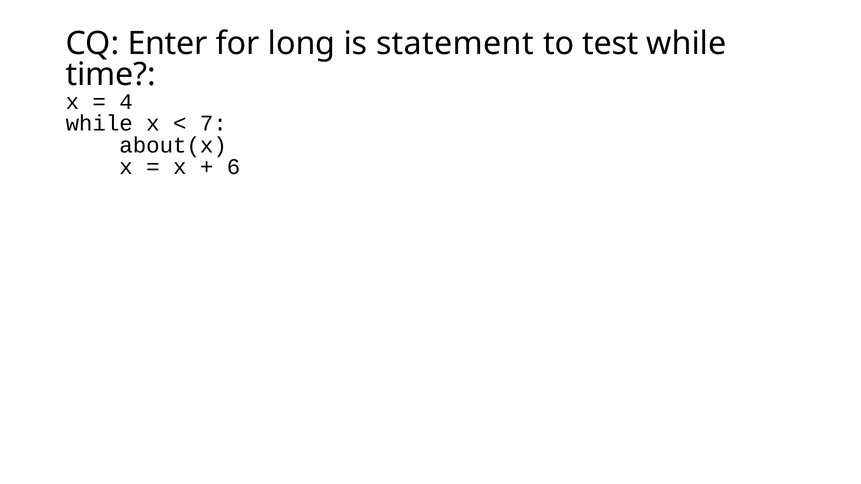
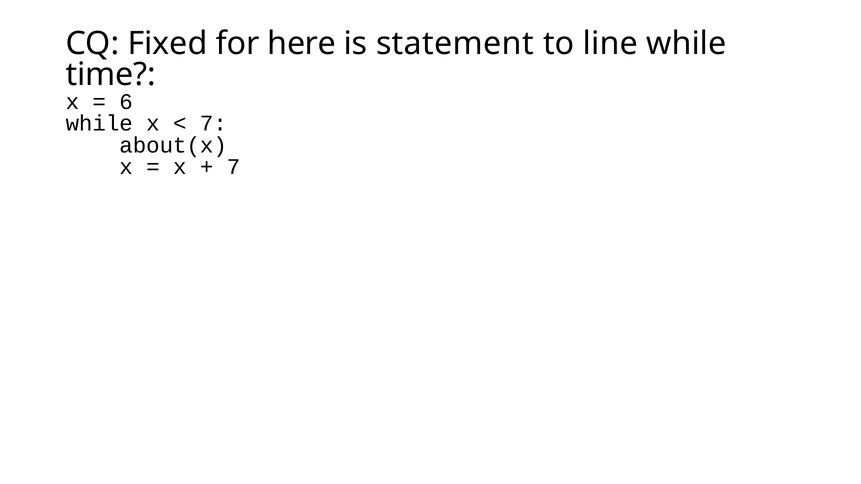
Enter: Enter -> Fixed (168, 43)
long: long -> here (302, 43)
test: test -> line (610, 43)
4: 4 -> 6 (126, 102)
6: 6 -> 7 (233, 167)
